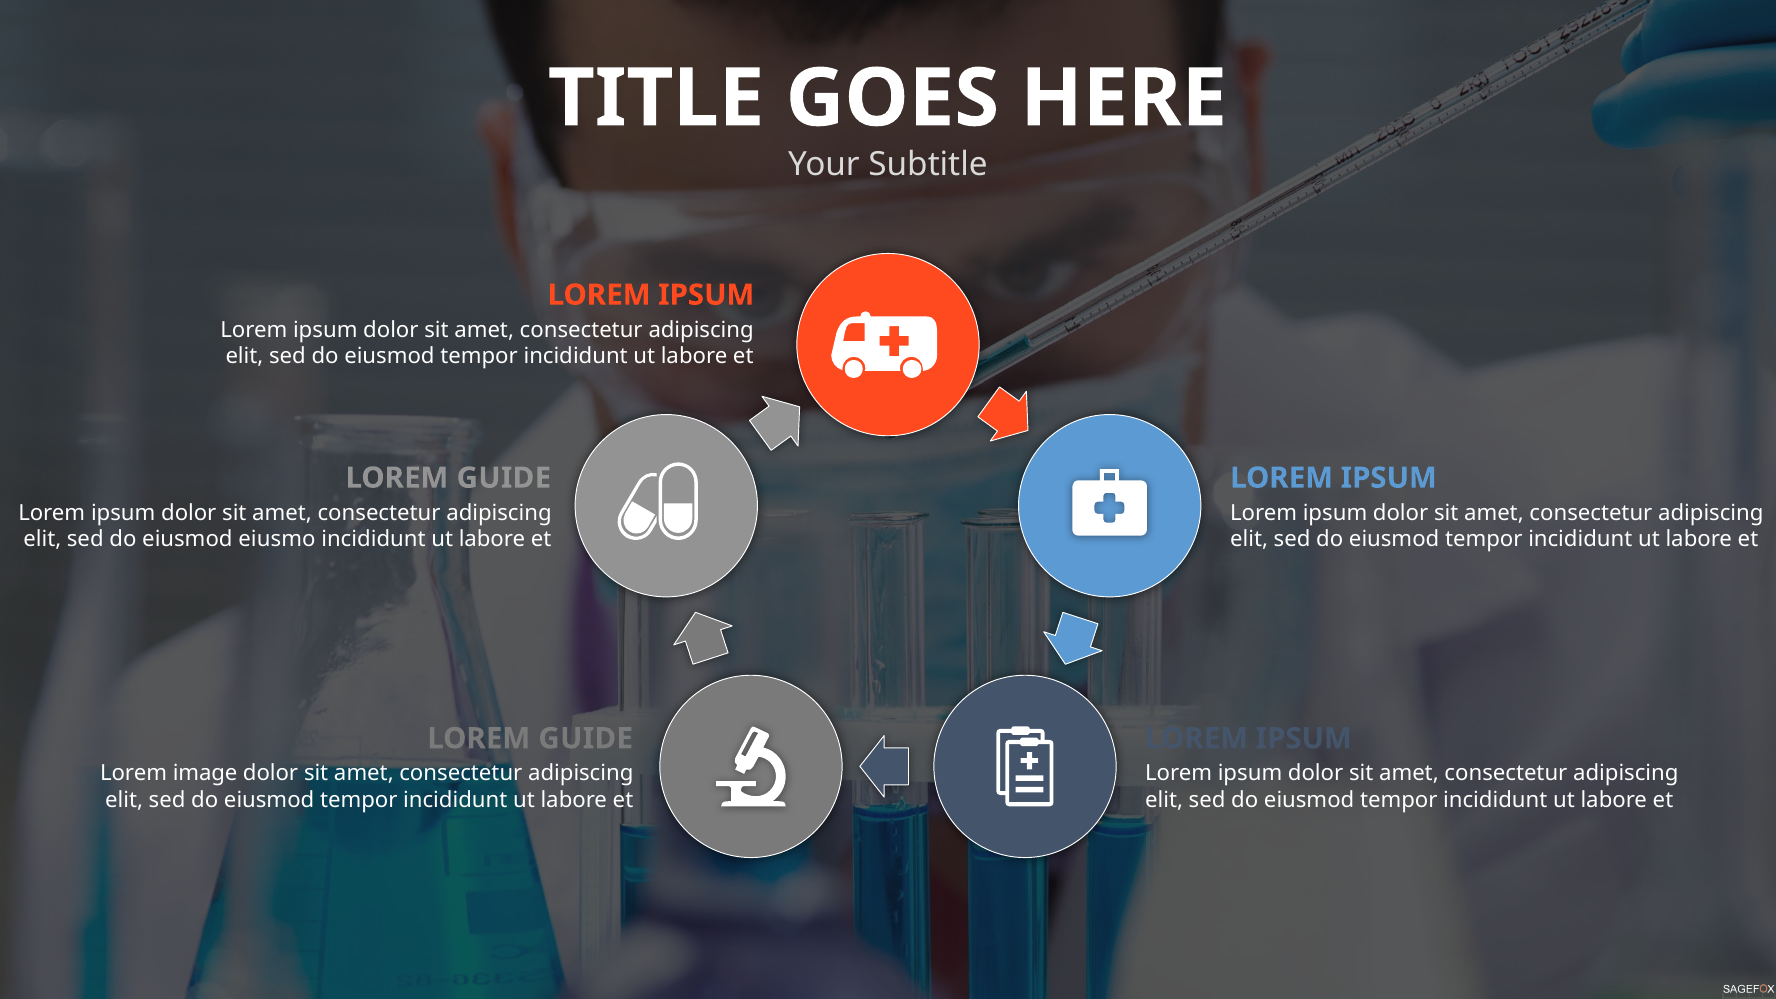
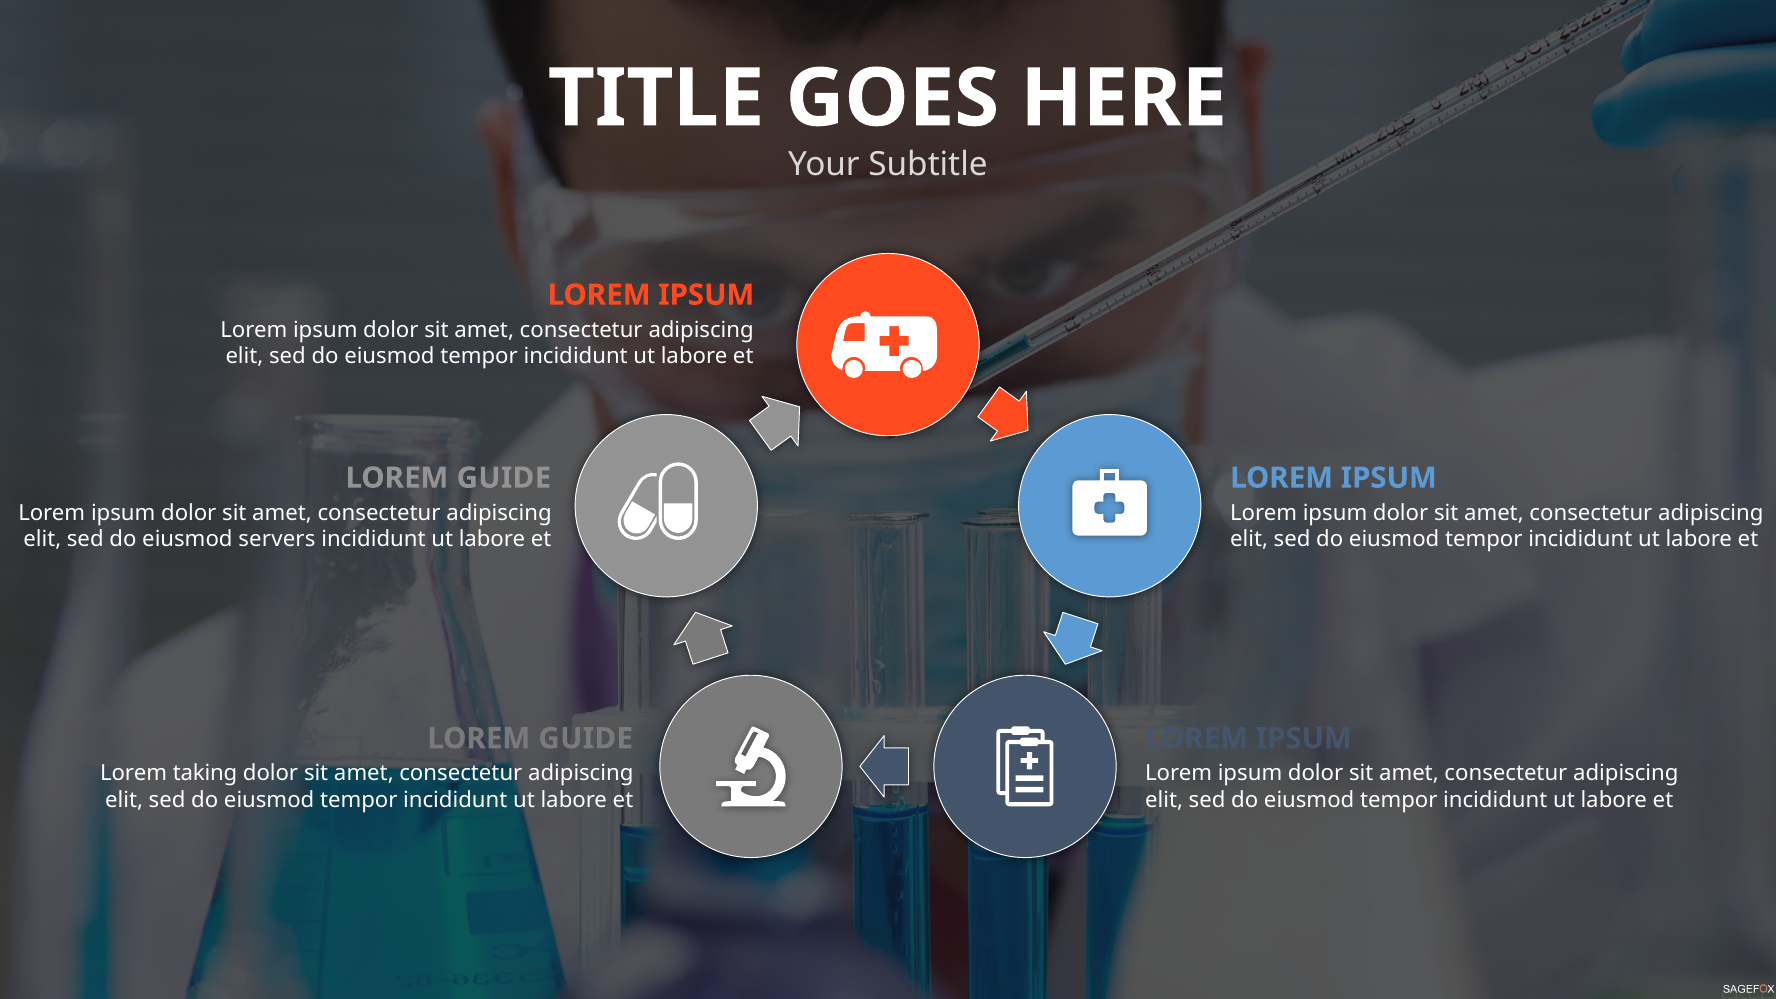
eiusmo: eiusmo -> servers (277, 540)
image: image -> taking (205, 774)
